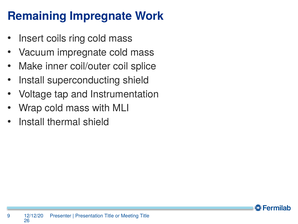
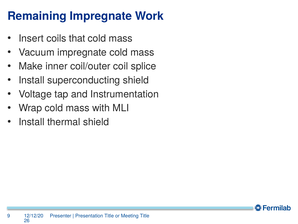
ring: ring -> that (77, 38)
